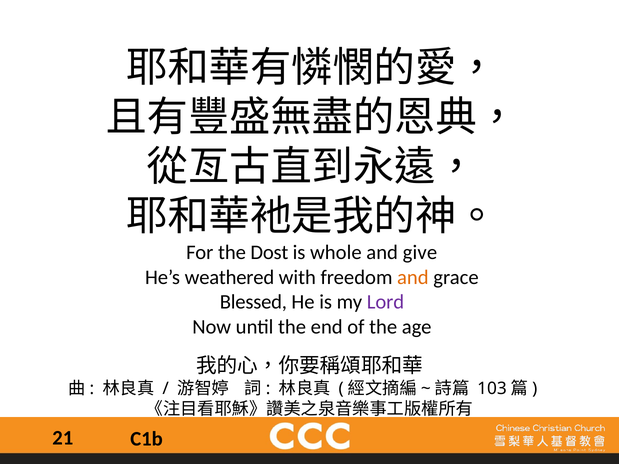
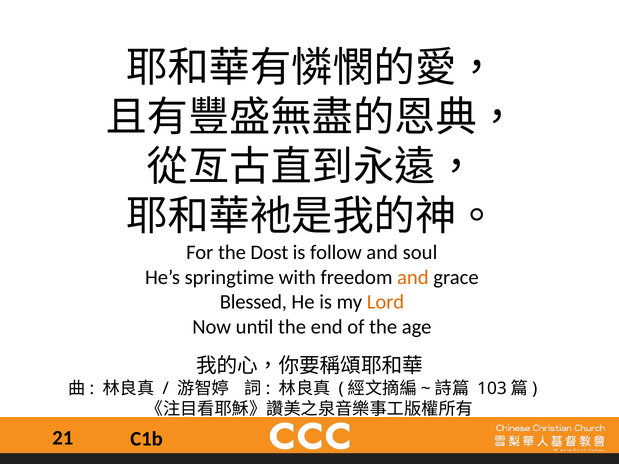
whole: whole -> follow (336, 253)
give: give -> soul (420, 253)
weathered: weathered -> springtime (229, 277)
Lord colour: purple -> orange (385, 302)
